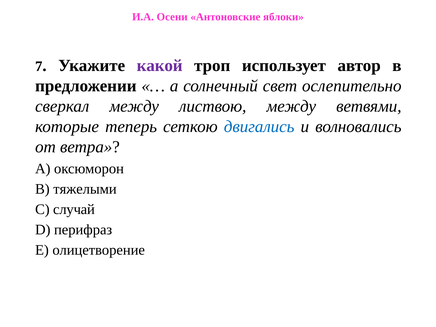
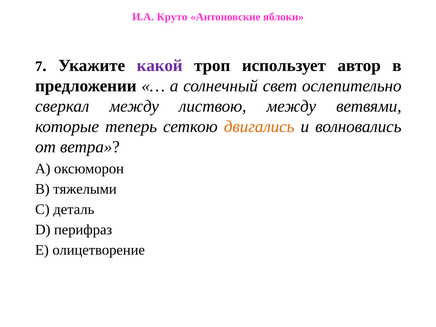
Осени: Осени -> Круто (172, 17)
двигались colour: blue -> orange (259, 127)
случай: случай -> деталь (74, 209)
